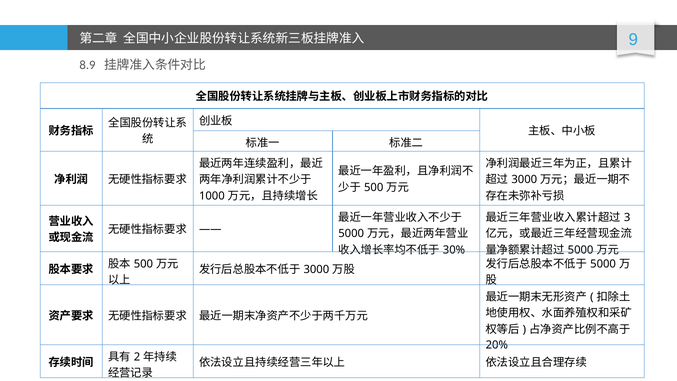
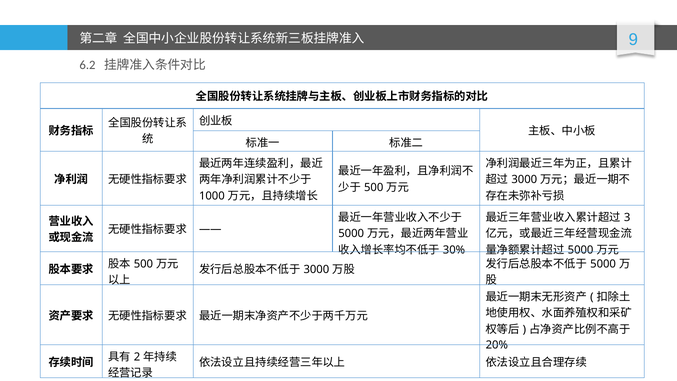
8.9: 8.9 -> 6.2 (87, 65)
